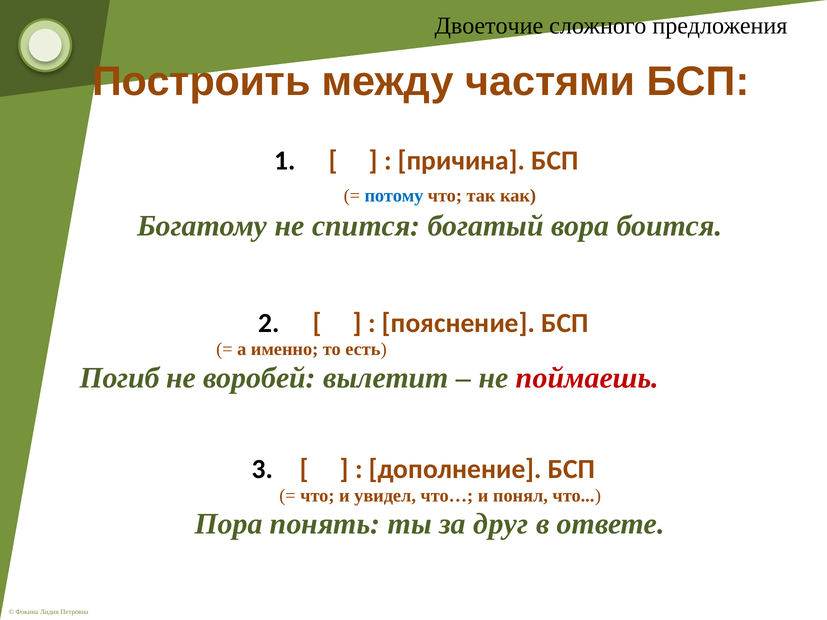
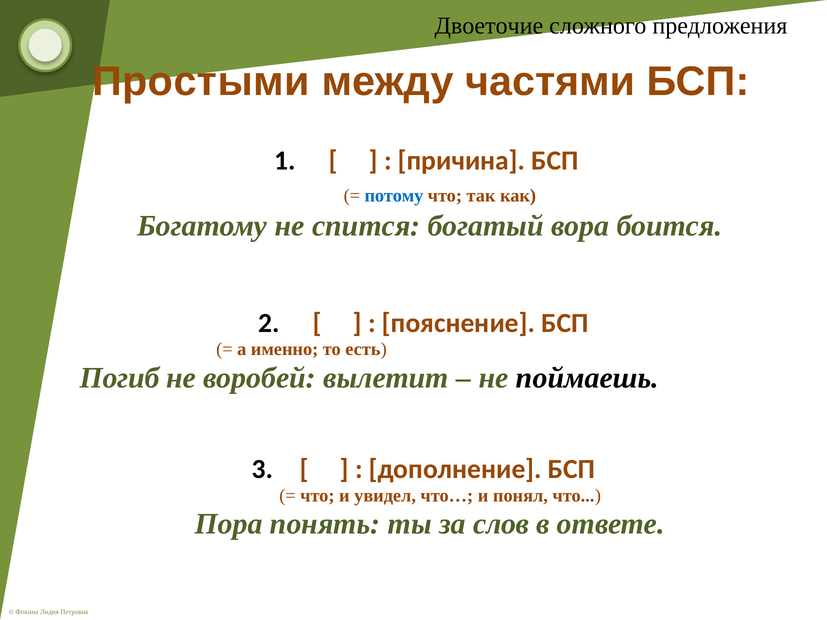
Построить: Построить -> Простыми (201, 81)
поймаешь colour: red -> black (587, 378)
друг: друг -> слов (501, 524)
